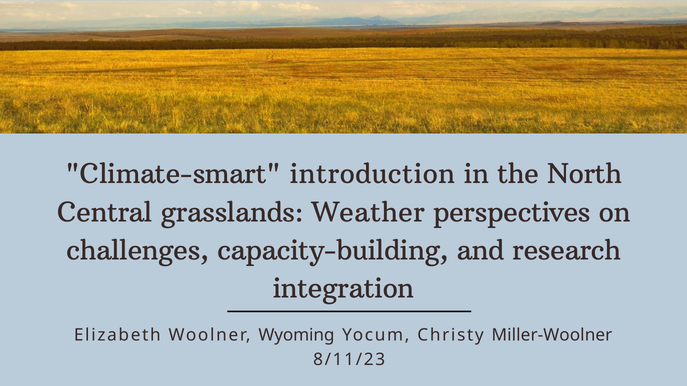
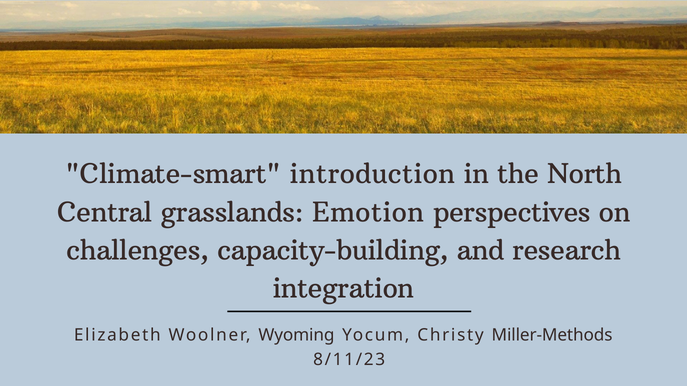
Weather: Weather -> Emotion (368, 213)
Miller-Woolner: Miller-Woolner -> Miller-Methods (552, 336)
